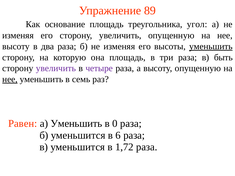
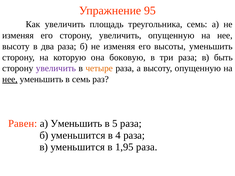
89: 89 -> 95 (150, 11)
Как основание: основание -> увеличить (65, 24)
треугольника угол: угол -> семь (197, 24)
уменьшить underline: present -> none (211, 46)
она площадь: площадь -> боковую (127, 57)
четыре colour: purple -> orange (99, 68)
0: 0 -> 5 (115, 124)
6: 6 -> 4 (118, 135)
1,72: 1,72 -> 1,95 (124, 147)
